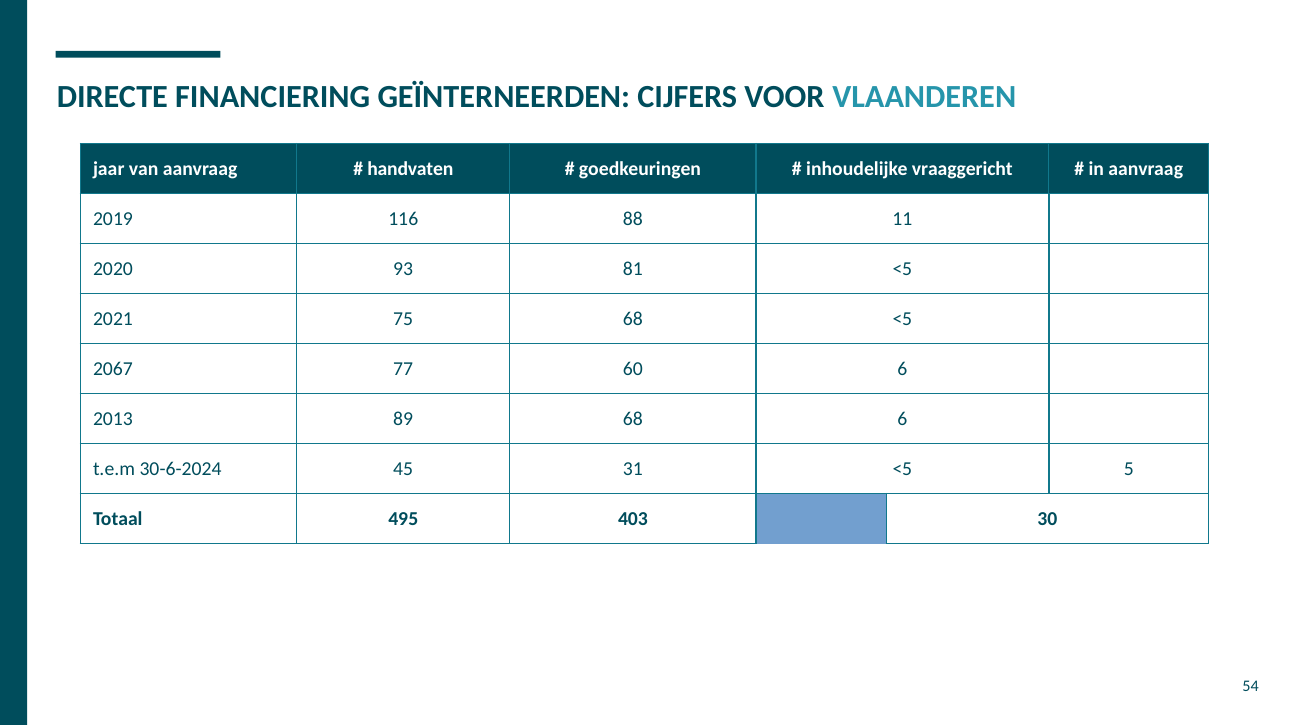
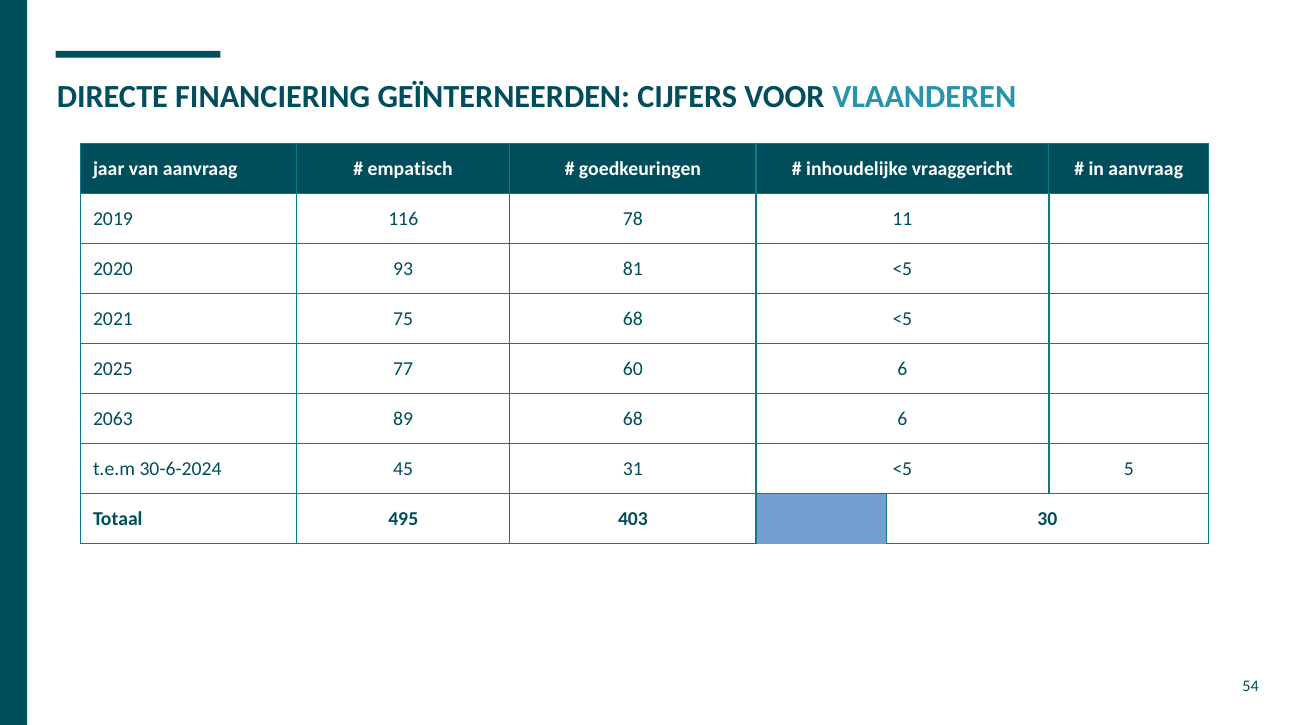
handvaten: handvaten -> empatisch (410, 169)
88: 88 -> 78 (633, 219)
2067: 2067 -> 2025 (113, 369)
2013: 2013 -> 2063 (113, 419)
